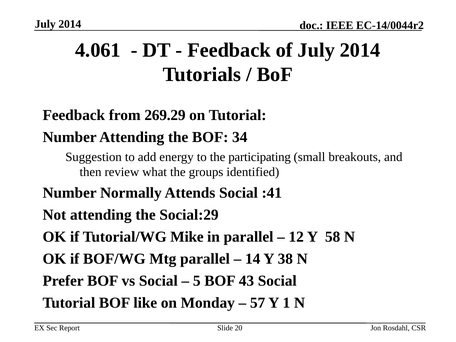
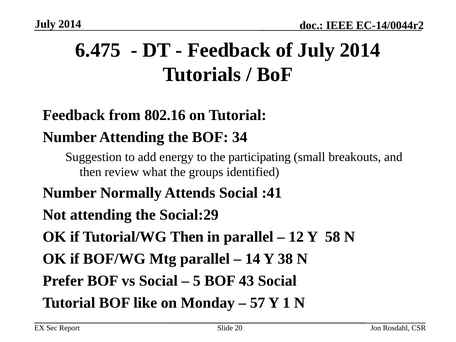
4.061: 4.061 -> 6.475 (98, 50)
269.29: 269.29 -> 802.16 (165, 115)
Tutorial/WG Mike: Mike -> Then (187, 237)
